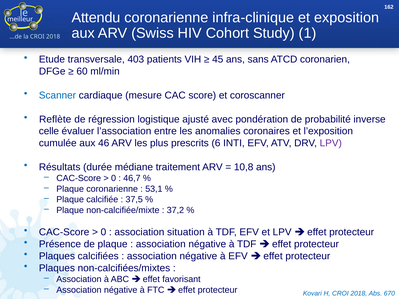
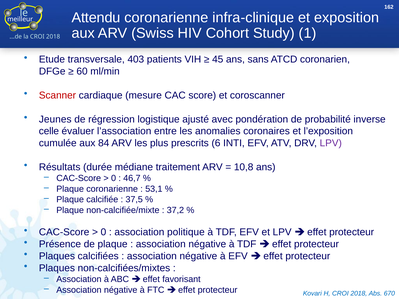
Scanner colour: blue -> red (57, 95)
Reflète: Reflète -> Jeunes (55, 119)
46: 46 -> 84 (104, 143)
situation: situation -> politique (186, 232)
